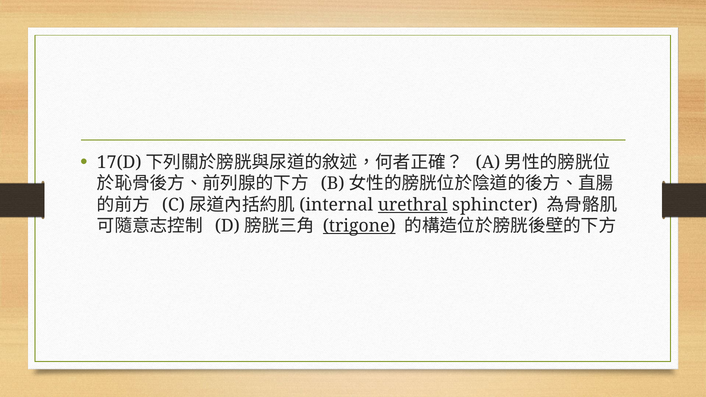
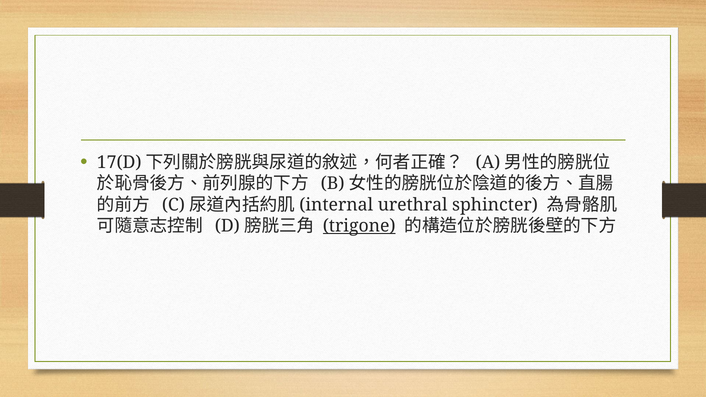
urethral underline: present -> none (413, 205)
